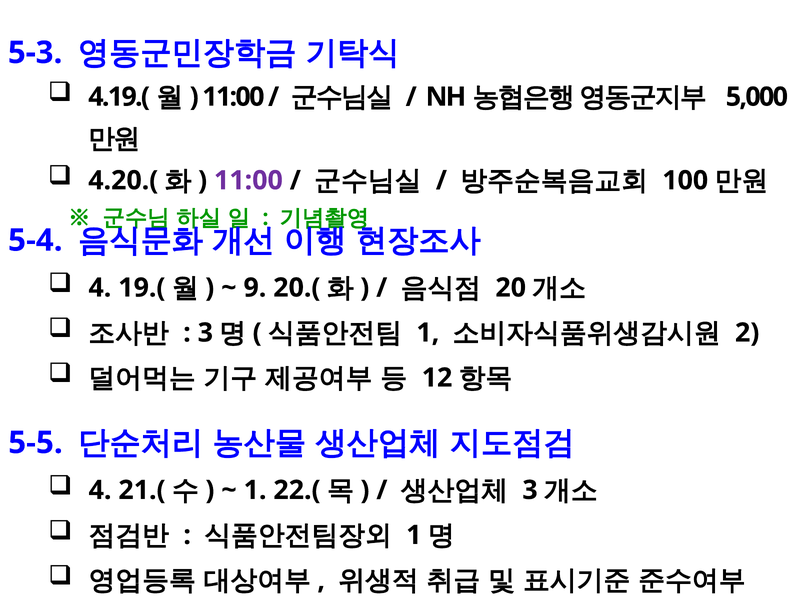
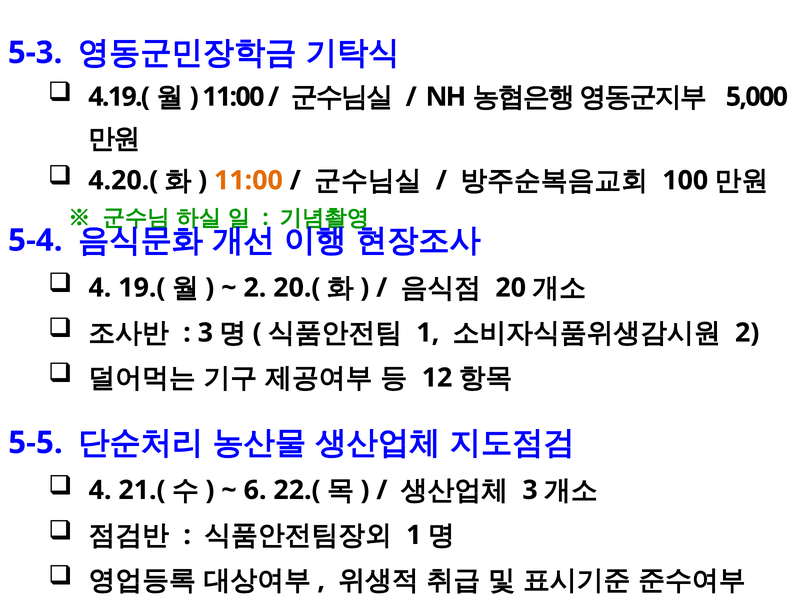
11:00 colour: purple -> orange (248, 180)
9: 9 -> 2 (255, 288)
1: 1 -> 6 (255, 490)
